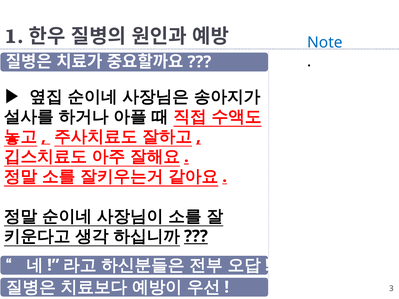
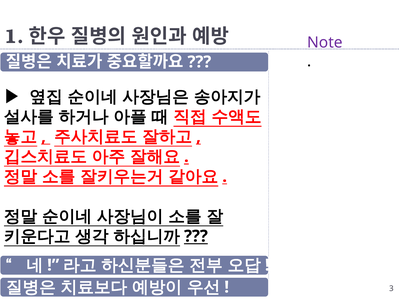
Note colour: blue -> purple (325, 43)
